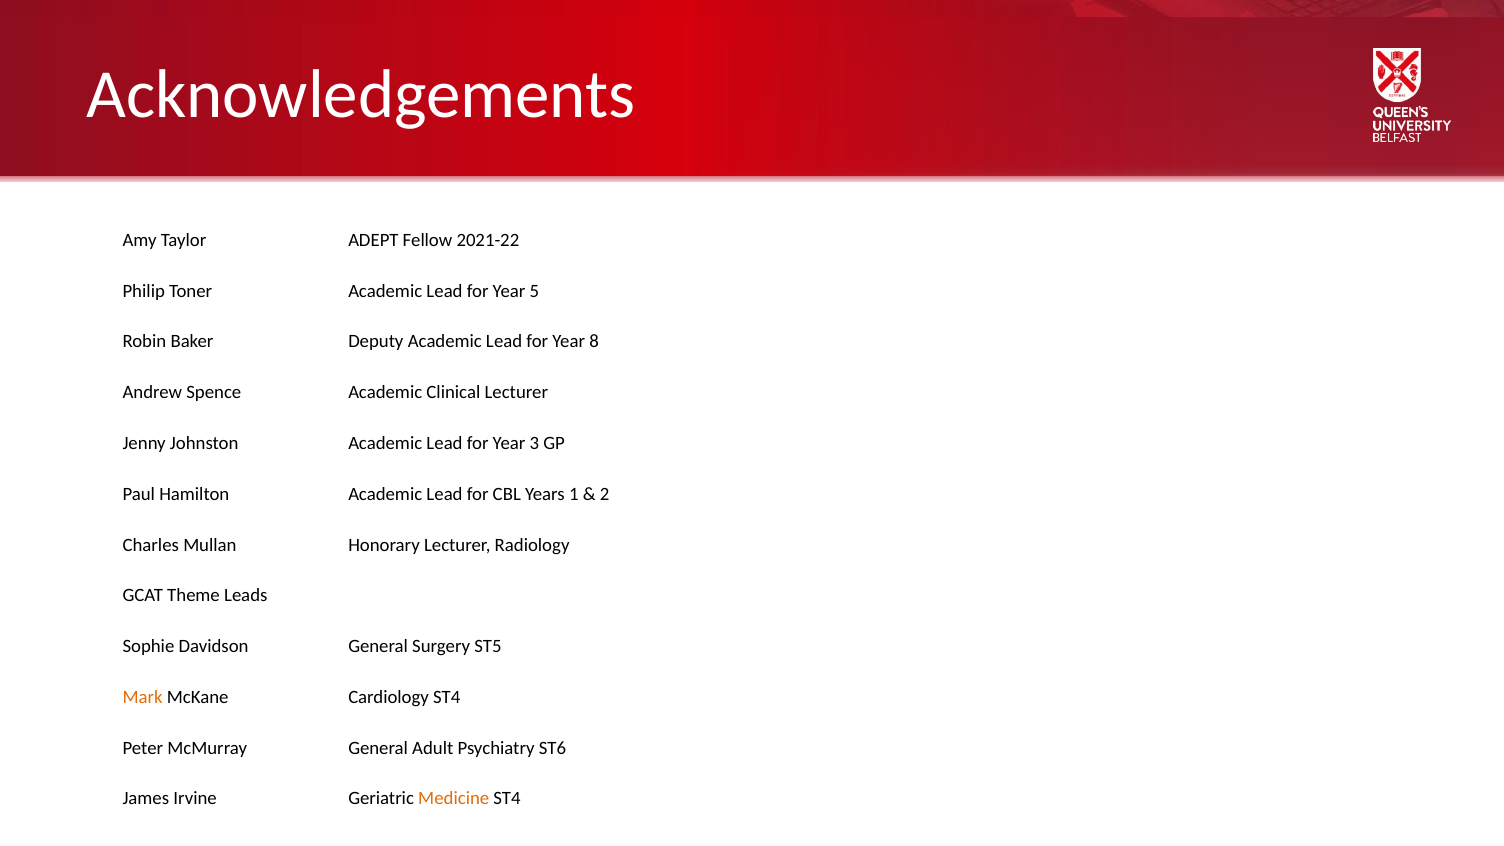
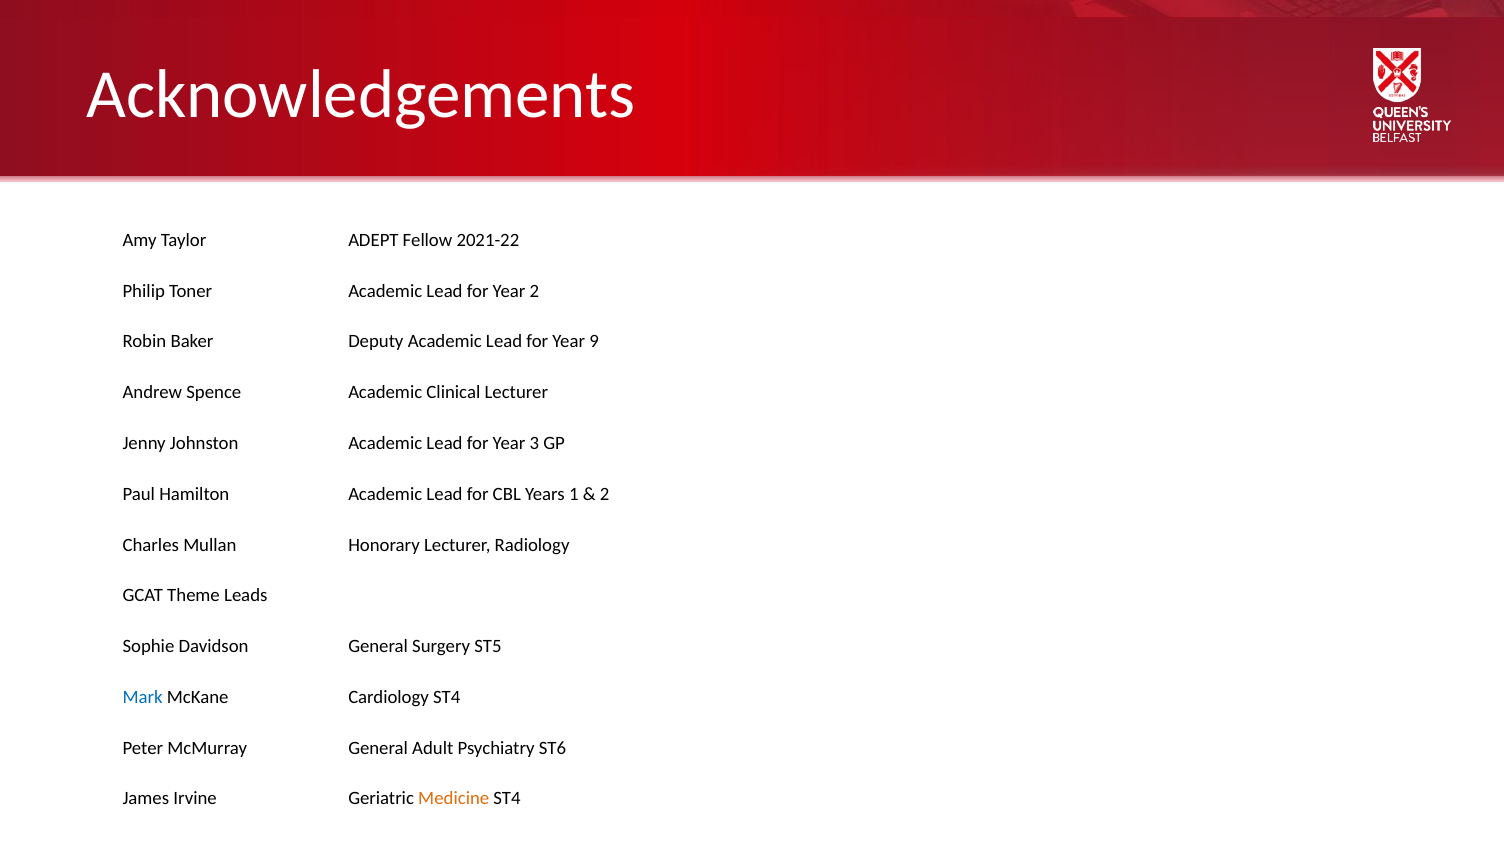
Year 5: 5 -> 2 (534, 291)
8: 8 -> 9 (594, 342)
Mark colour: orange -> blue (143, 697)
